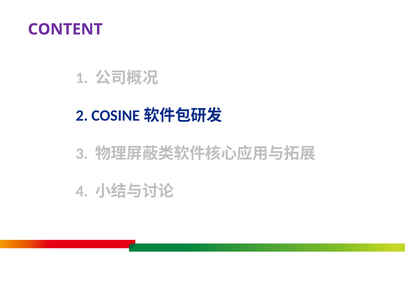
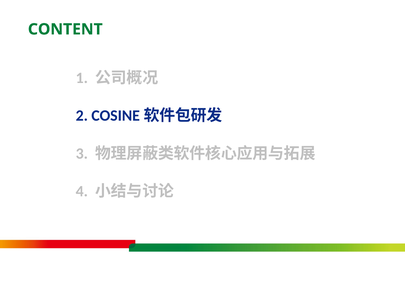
CONTENT colour: purple -> green (65, 29)
